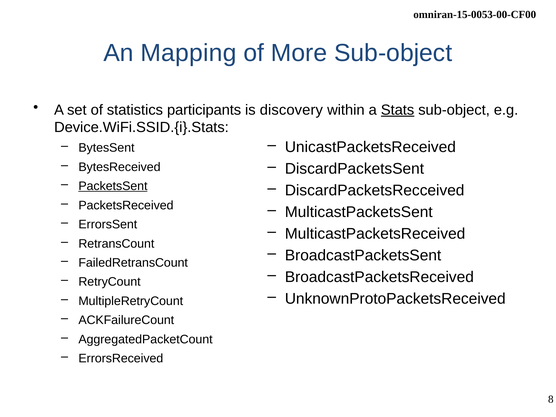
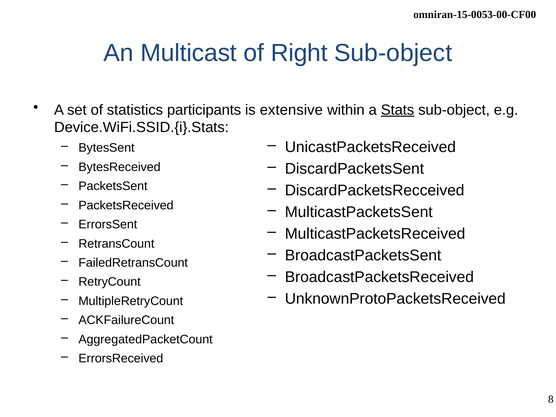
Mapping: Mapping -> Multicast (189, 53)
More: More -> Right (299, 53)
discovery: discovery -> extensive (291, 110)
PacketsSent underline: present -> none (113, 186)
